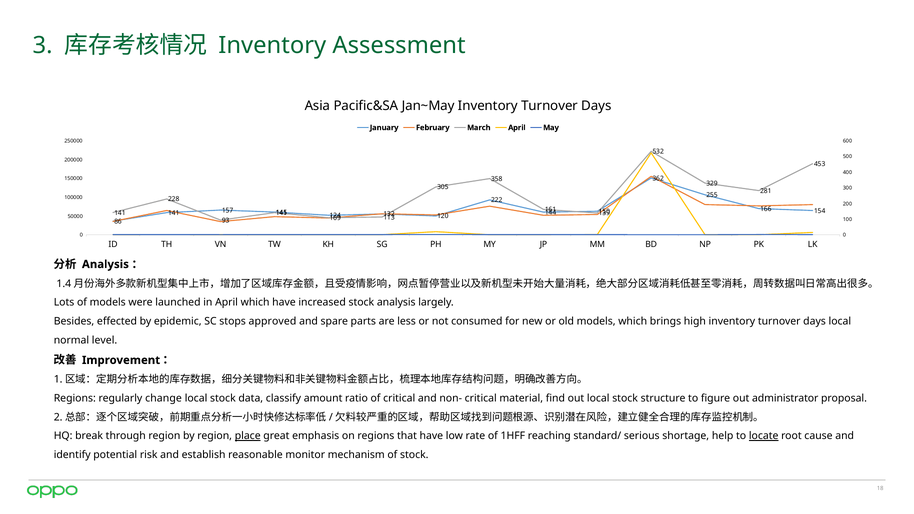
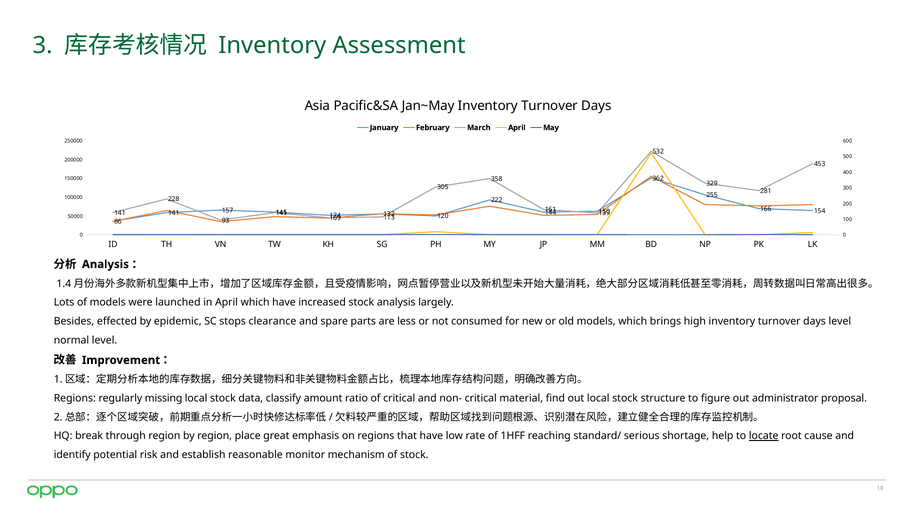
approved: approved -> clearance (272, 321)
days local: local -> level (840, 321)
change: change -> missing (164, 398)
place underline: present -> none (248, 436)
